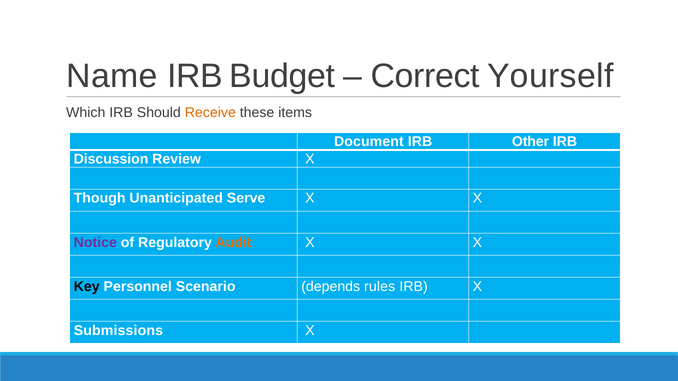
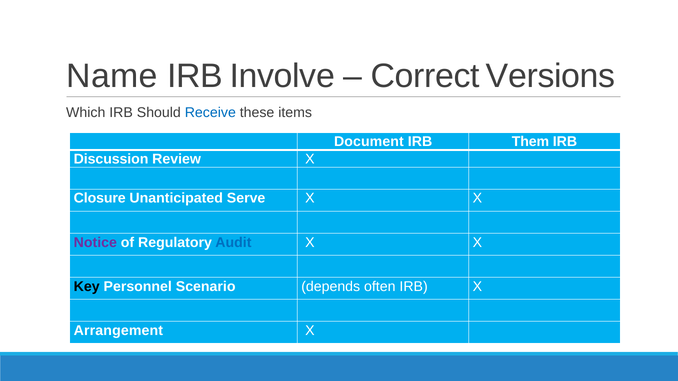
Budget: Budget -> Involve (282, 76)
Yourself: Yourself -> Versions (551, 76)
Receive colour: orange -> blue (210, 113)
Other: Other -> Them (530, 142)
Though: Though -> Closure (100, 199)
Audit colour: orange -> blue (233, 243)
rules: rules -> often (380, 287)
Submissions: Submissions -> Arrangement (118, 331)
